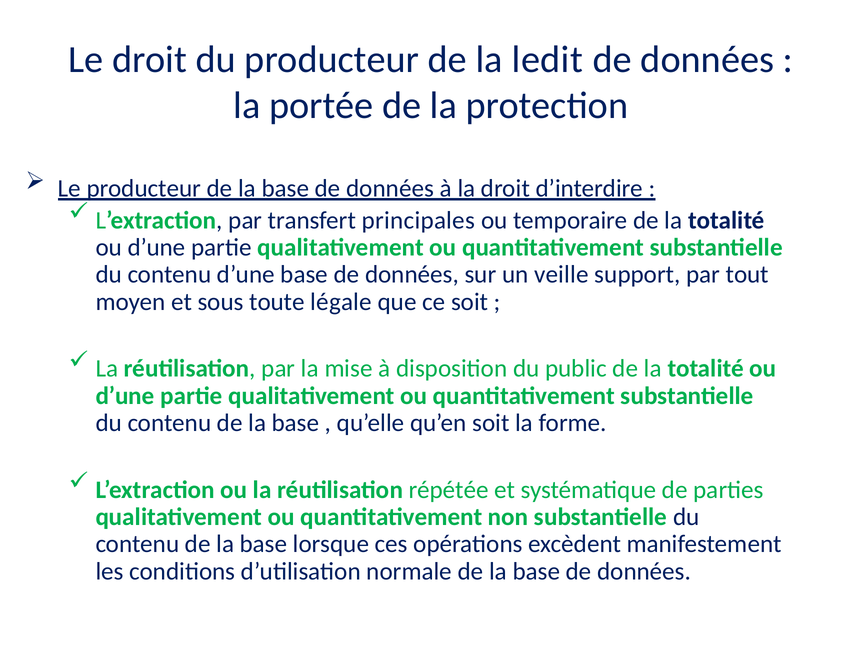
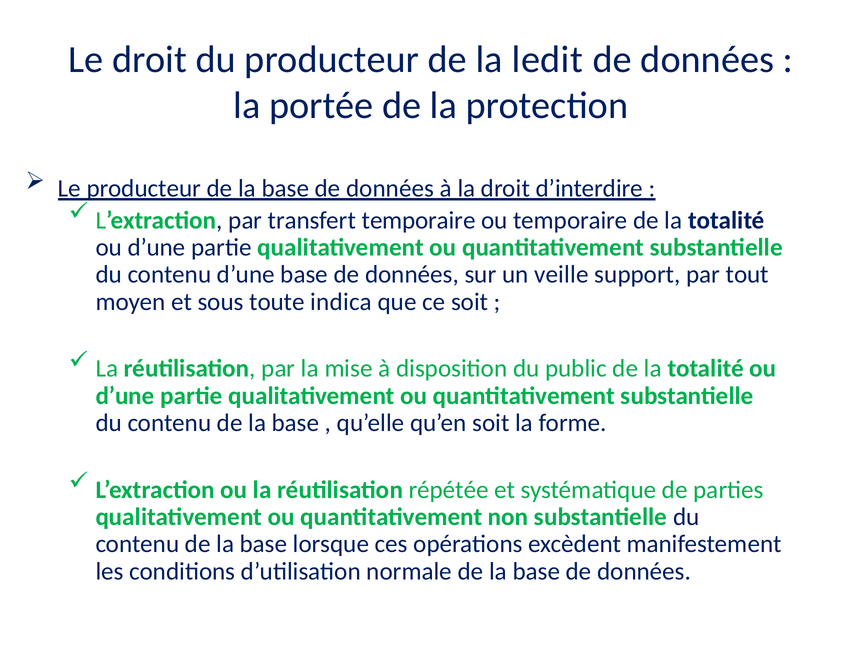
transfert principales: principales -> temporaire (419, 220)
légale: légale -> indica (341, 302)
